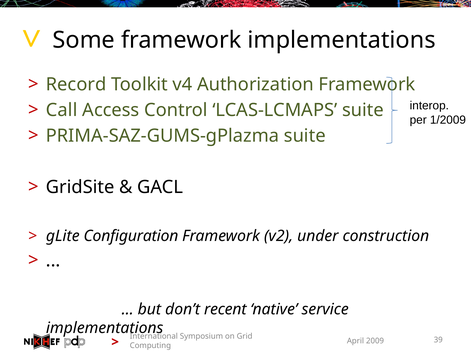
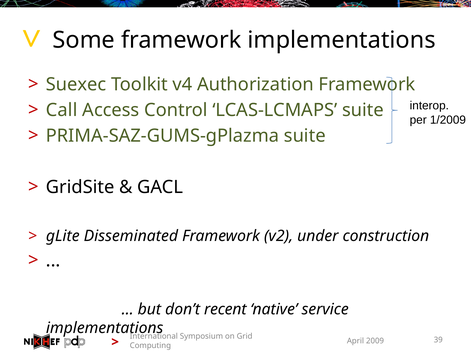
Record: Record -> Suexec (76, 85)
Configuration: Configuration -> Disseminated (131, 236)
